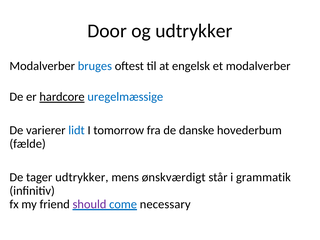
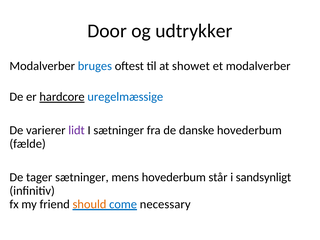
engelsk: engelsk -> showet (191, 66)
lidt colour: blue -> purple (77, 130)
I tomorrow: tomorrow -> sætninger (119, 130)
tager udtrykker: udtrykker -> sætninger (82, 177)
mens ønskværdigt: ønskværdigt -> hovederbum (174, 177)
grammatik: grammatik -> sandsynligt (263, 177)
should colour: purple -> orange (89, 204)
